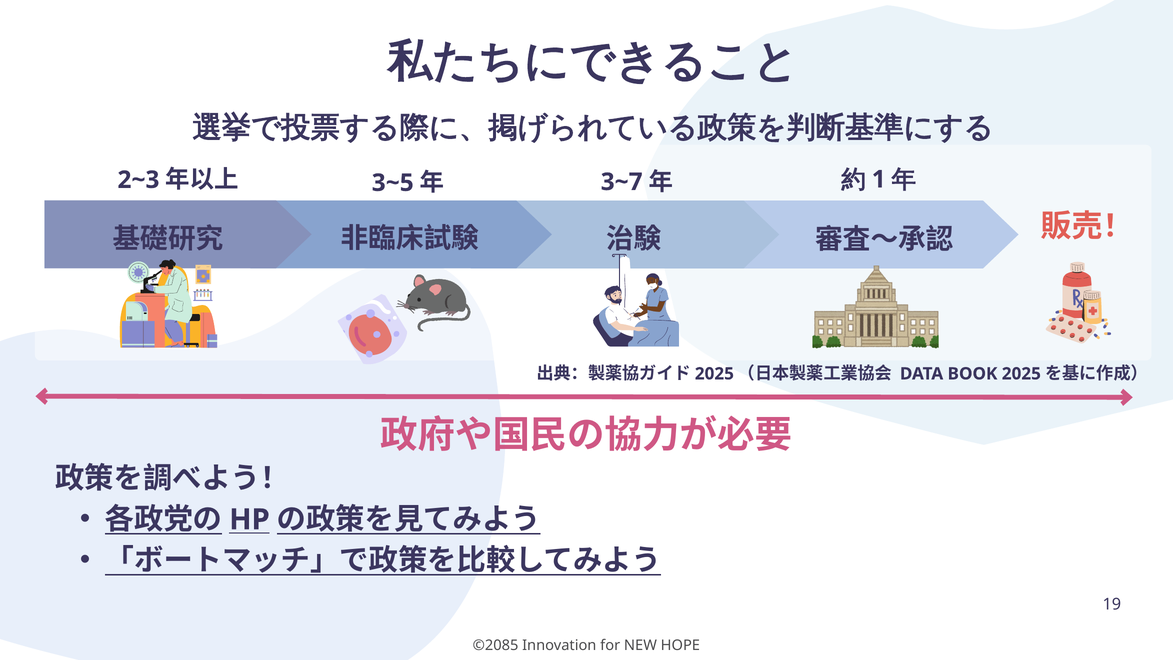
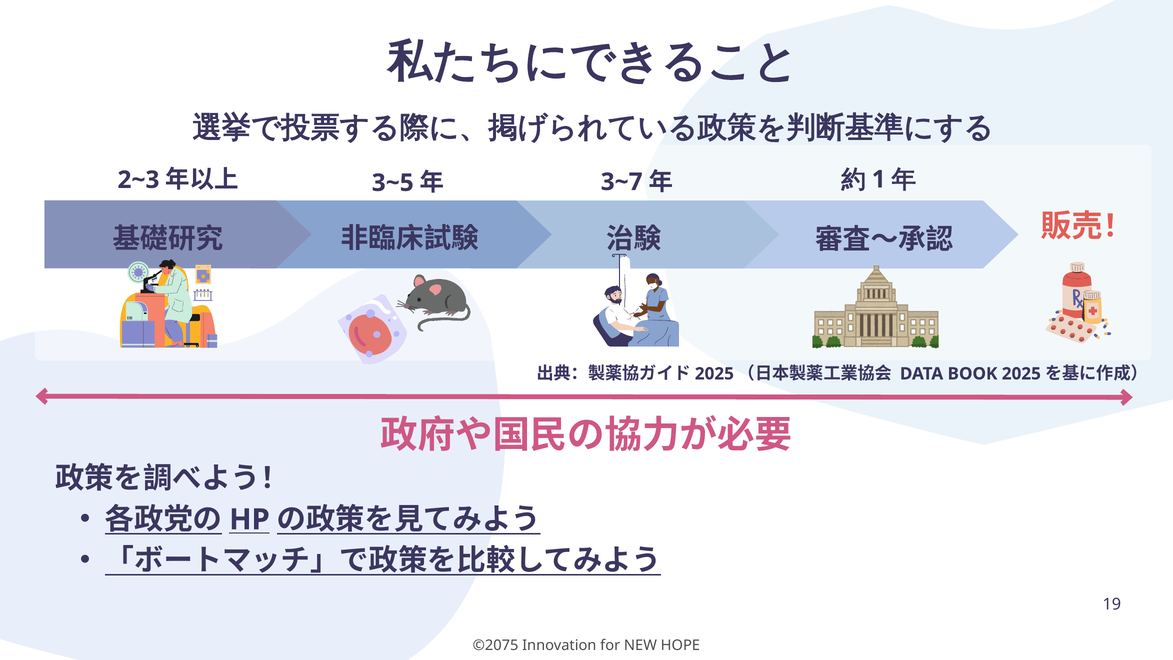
©2085: ©2085 -> ©2075 (496, 645)
